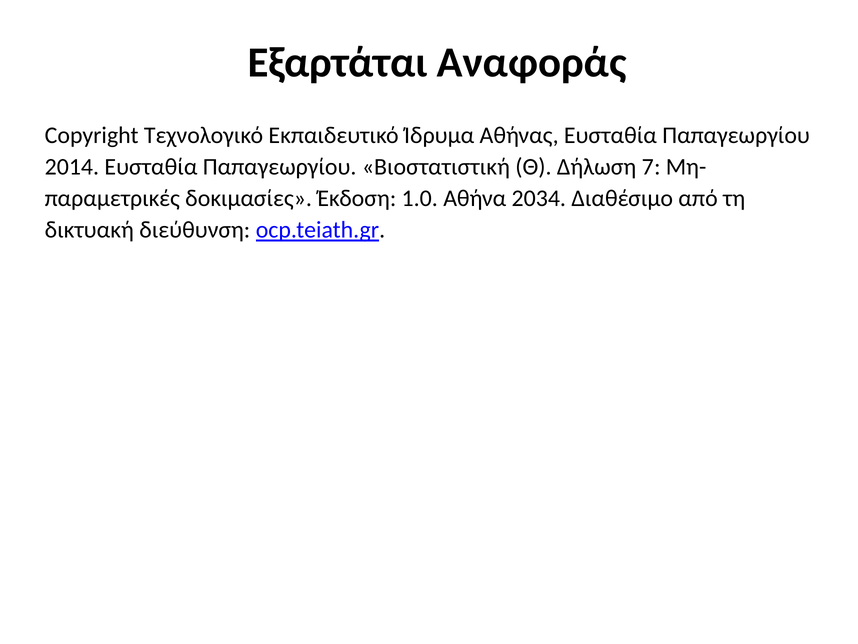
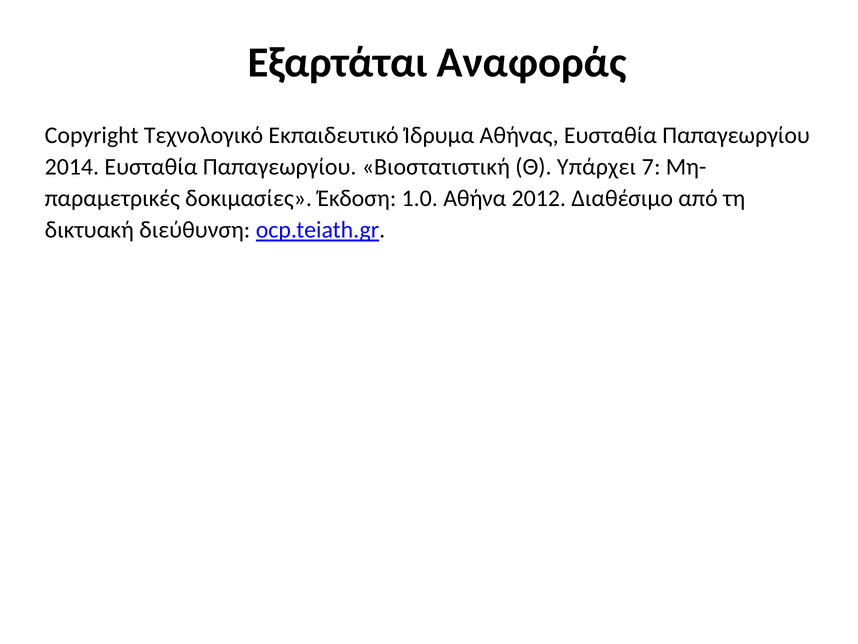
Δήλωση: Δήλωση -> Υπάρχει (597, 167)
2034: 2034 -> 2012 (539, 198)
